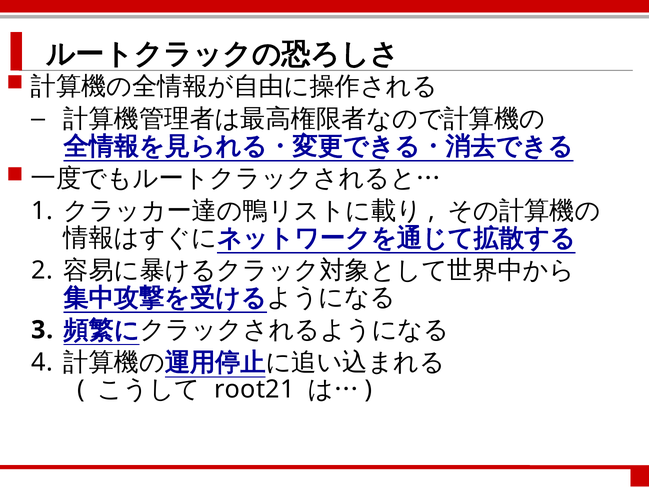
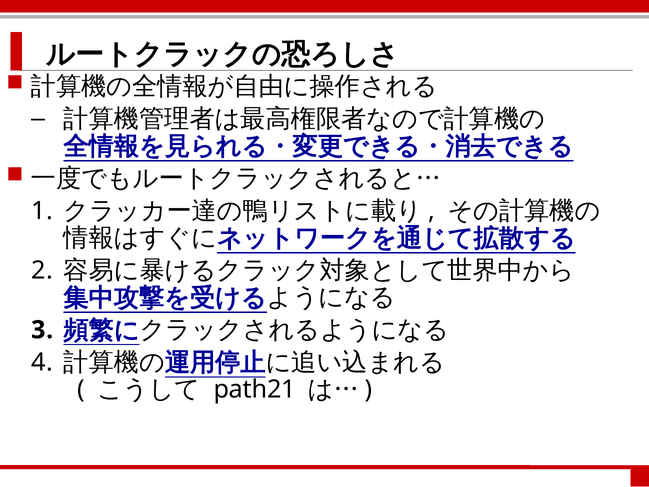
root21: root21 -> path21 (255, 389)
